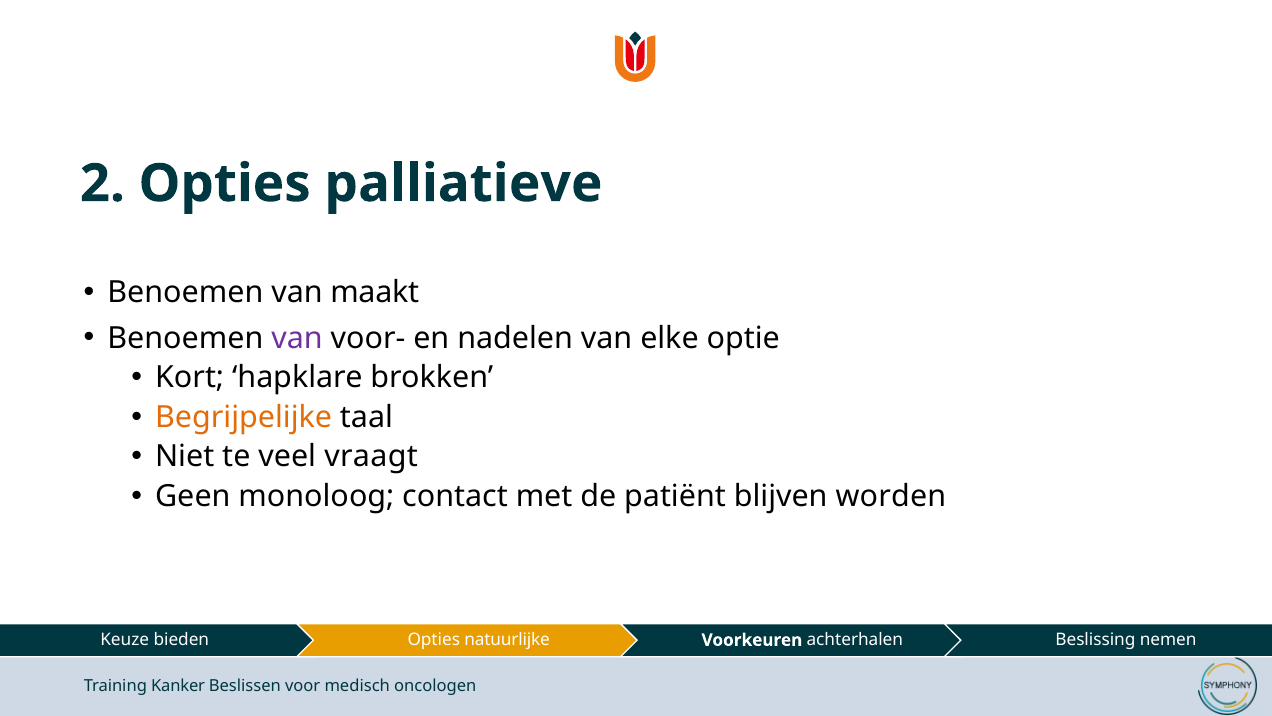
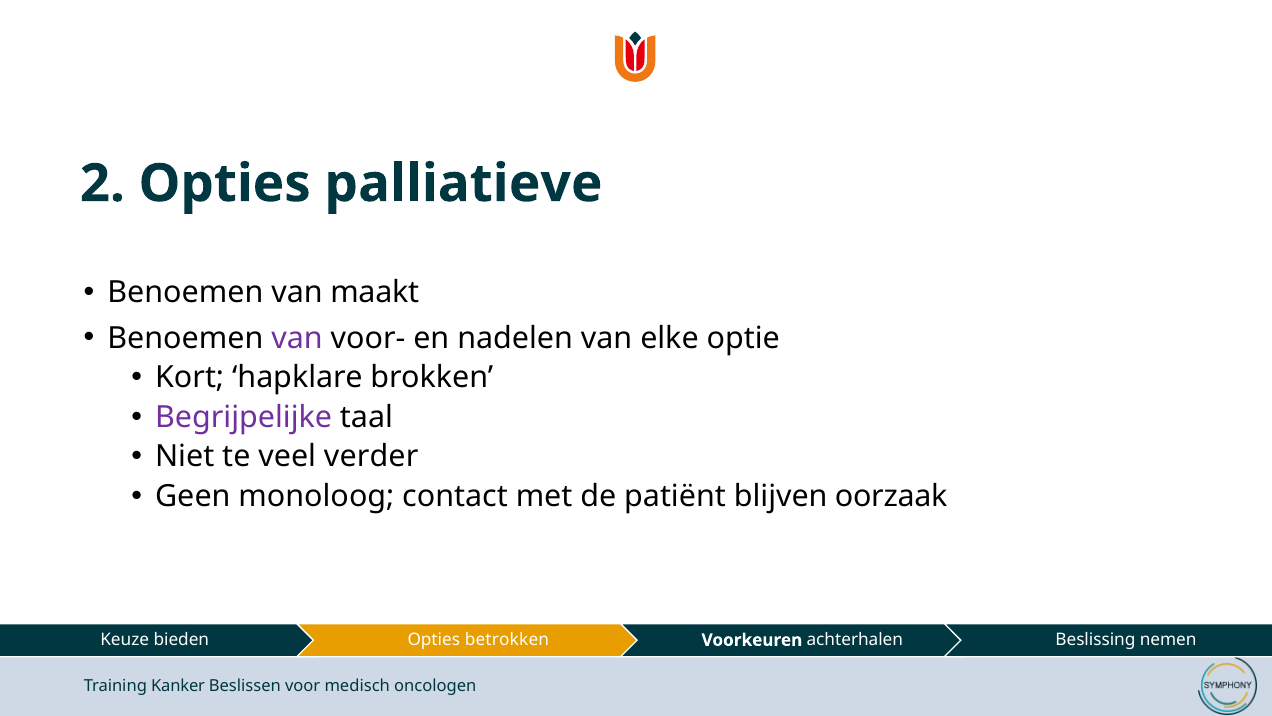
Begrijpelijke colour: orange -> purple (244, 417)
vraagt: vraagt -> verder (371, 456)
worden: worden -> oorzaak (891, 496)
natuurlijke: natuurlijke -> betrokken (507, 640)
